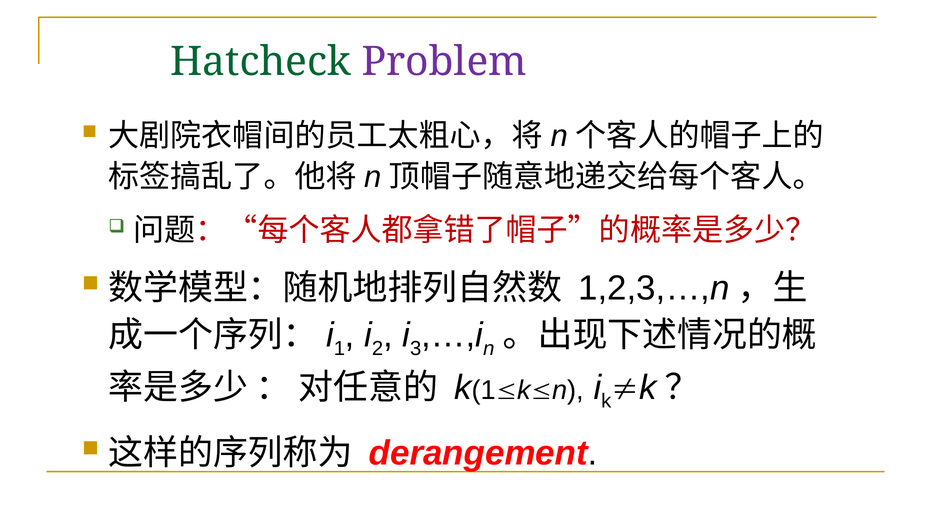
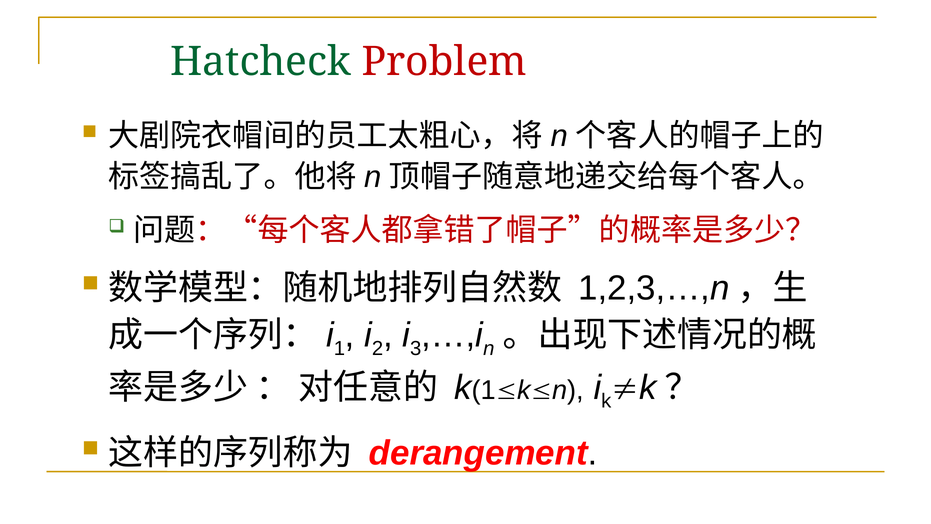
Problem colour: purple -> red (444, 62)
